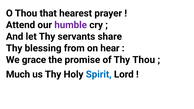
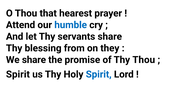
humble colour: purple -> blue (71, 25)
hear: hear -> they (110, 48)
We grace: grace -> share (34, 60)
Much: Much -> Spirit (18, 74)
